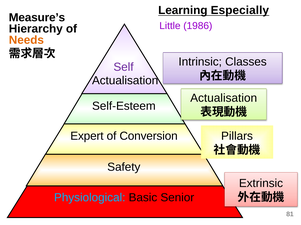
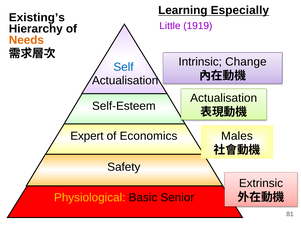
Measure’s: Measure’s -> Existing’s (37, 18)
1986: 1986 -> 1919 (198, 26)
Classes: Classes -> Change (246, 62)
Self colour: purple -> blue (124, 67)
Pillars: Pillars -> Males (237, 136)
Conversion: Conversion -> Economics (148, 136)
Physiological colour: light blue -> yellow (90, 198)
